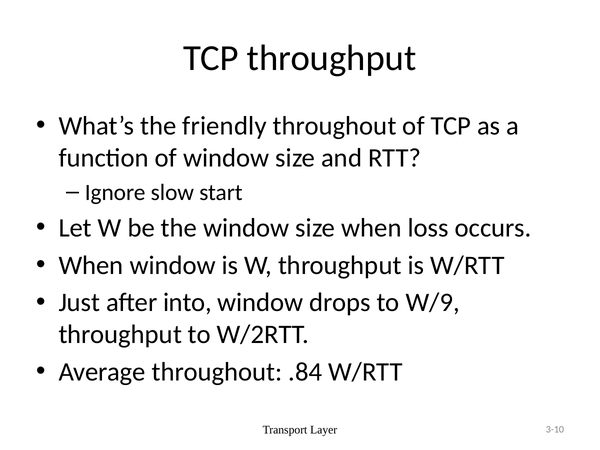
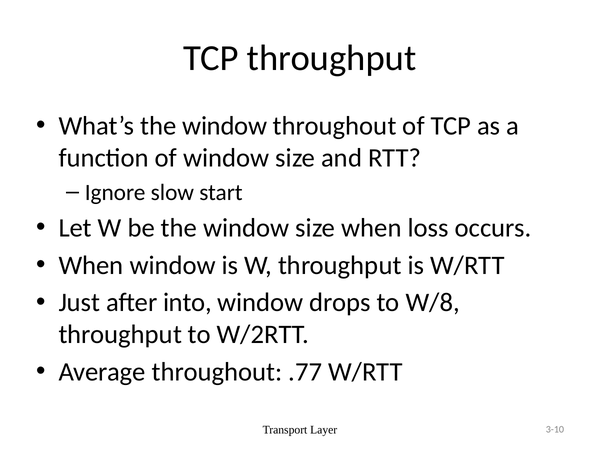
What’s the friendly: friendly -> window (225, 126)
W/9: W/9 -> W/8 (433, 303)
.84: .84 -> .77 (305, 372)
